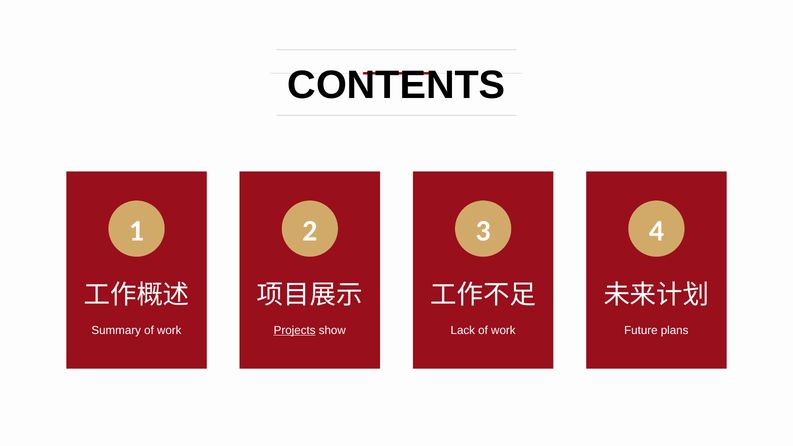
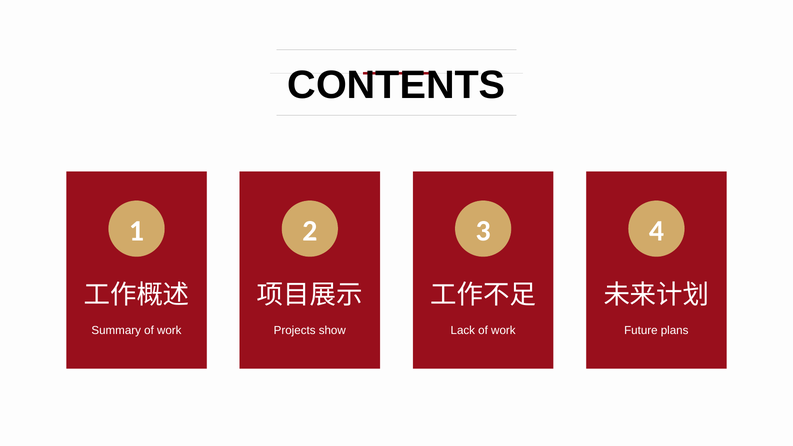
Projects underline: present -> none (295, 330)
